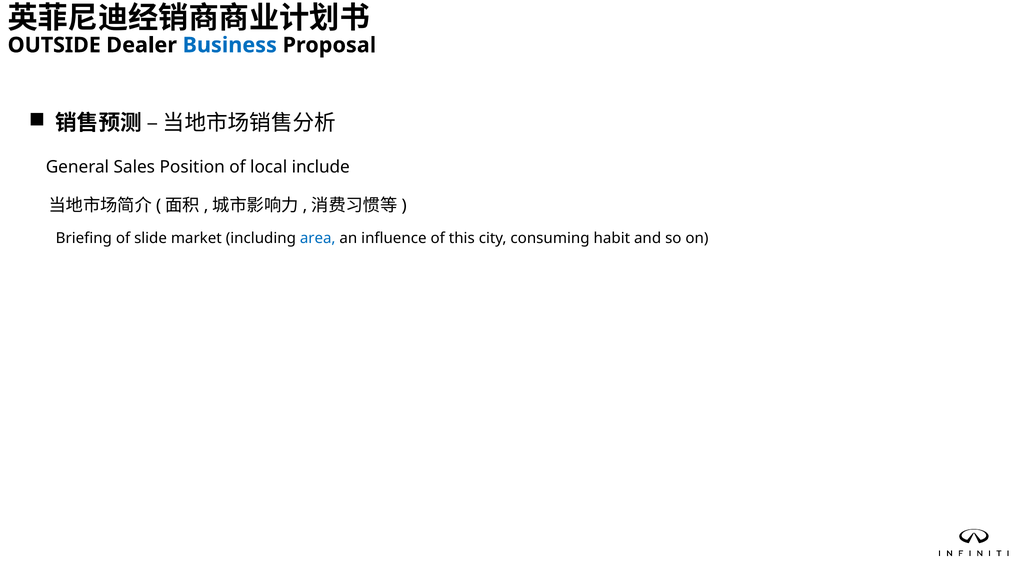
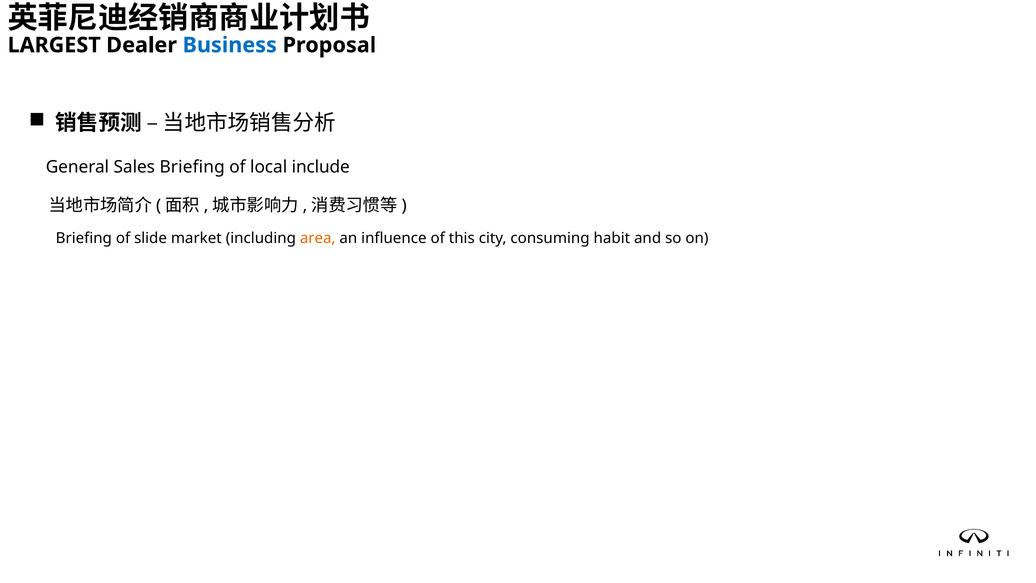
OUTSIDE: OUTSIDE -> LARGEST (54, 45)
Sales Position: Position -> Briefing (192, 167)
area colour: blue -> orange (318, 238)
